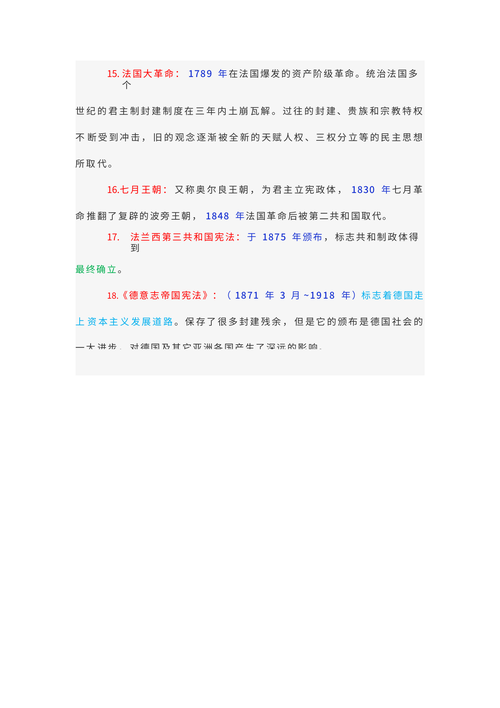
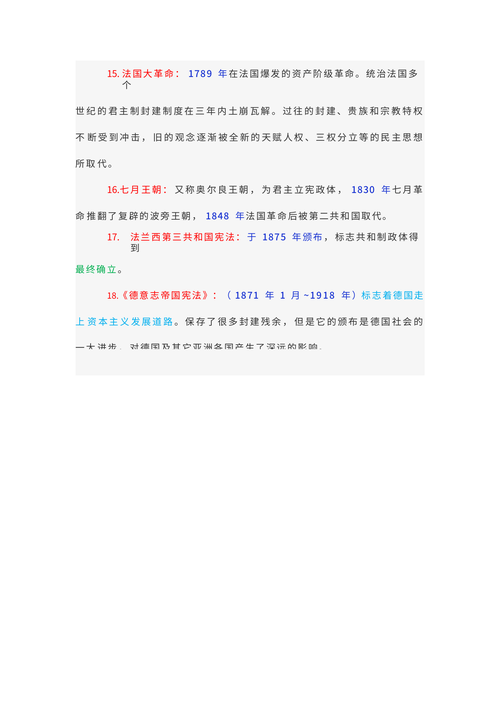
3: 3 -> 1 (283, 296)
